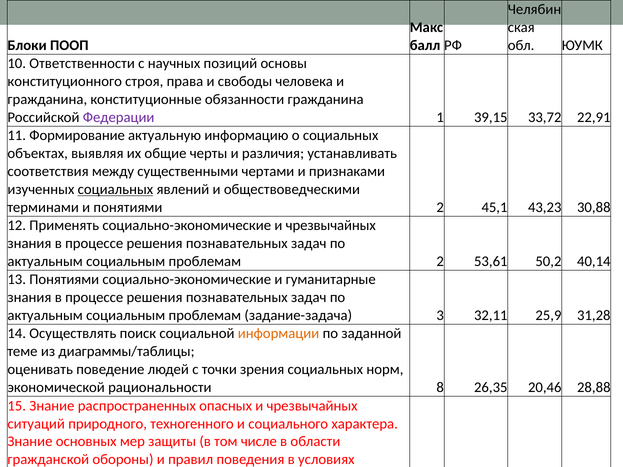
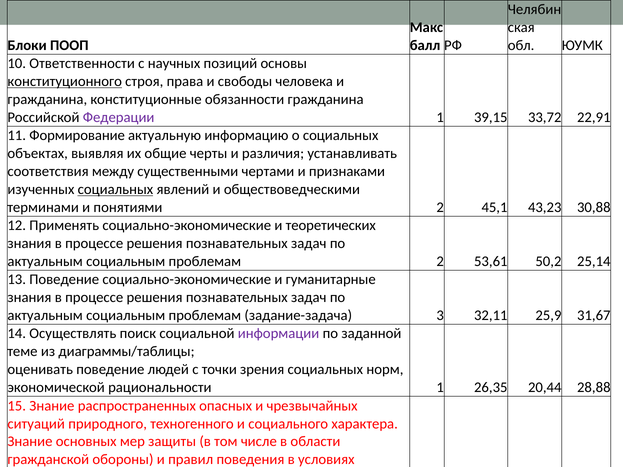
конституционного underline: none -> present (65, 81)
социально-экономические и чрезвычайных: чрезвычайных -> теоретических (331, 226)
40,14: 40,14 -> 25,14 (594, 262)
13 Понятиями: Понятиями -> Поведение (64, 280)
31,28: 31,28 -> 31,67 (594, 316)
информации colour: orange -> purple (279, 334)
рациональности 8: 8 -> 1 (440, 388)
20,46: 20,46 -> 20,44 (545, 388)
